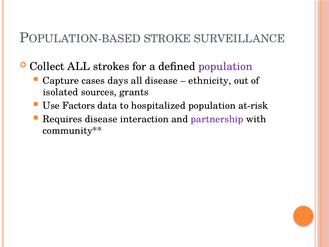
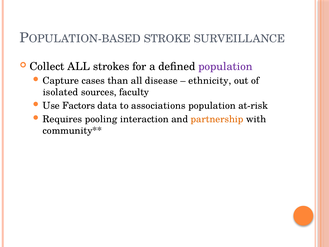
days: days -> than (118, 81)
grants: grants -> faculty (134, 92)
hospitalized: hospitalized -> associations (158, 106)
Requires disease: disease -> pooling (101, 119)
partnership colour: purple -> orange (217, 119)
